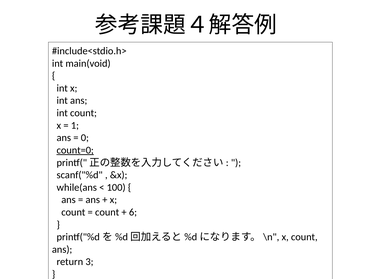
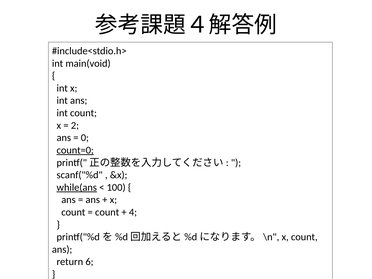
1: 1 -> 2 (75, 125)
while(ans underline: none -> present (77, 187)
6: 6 -> 4 (133, 212)
3: 3 -> 6 (89, 262)
